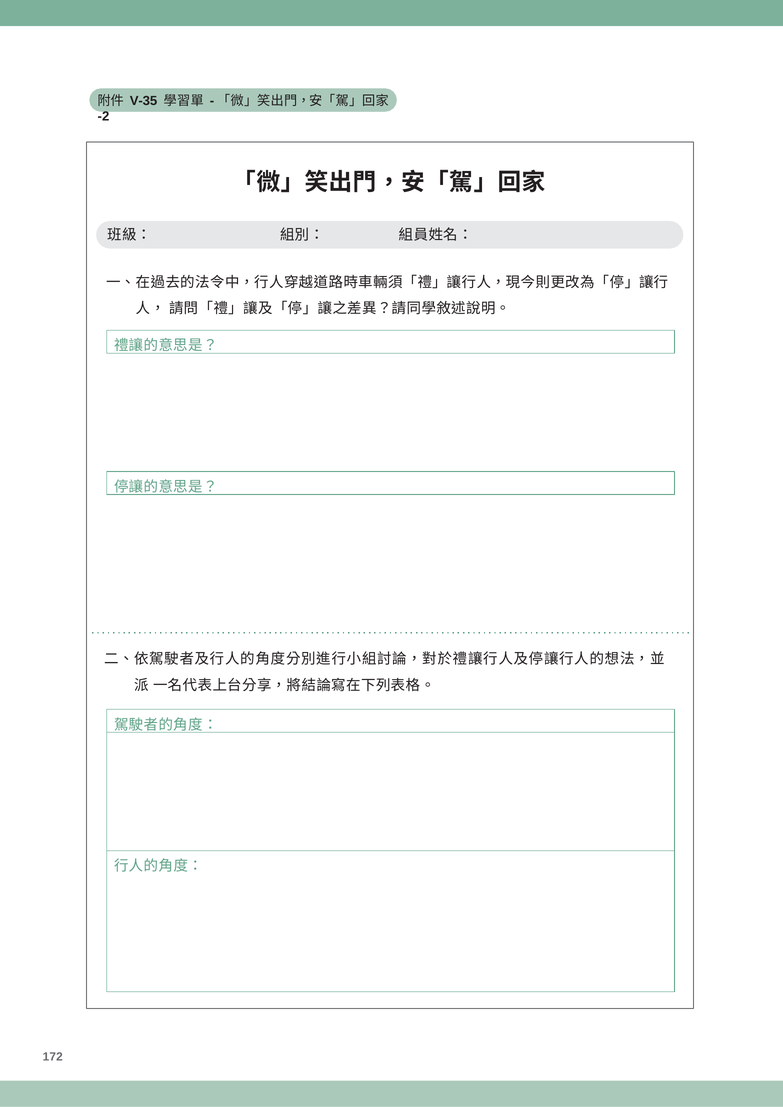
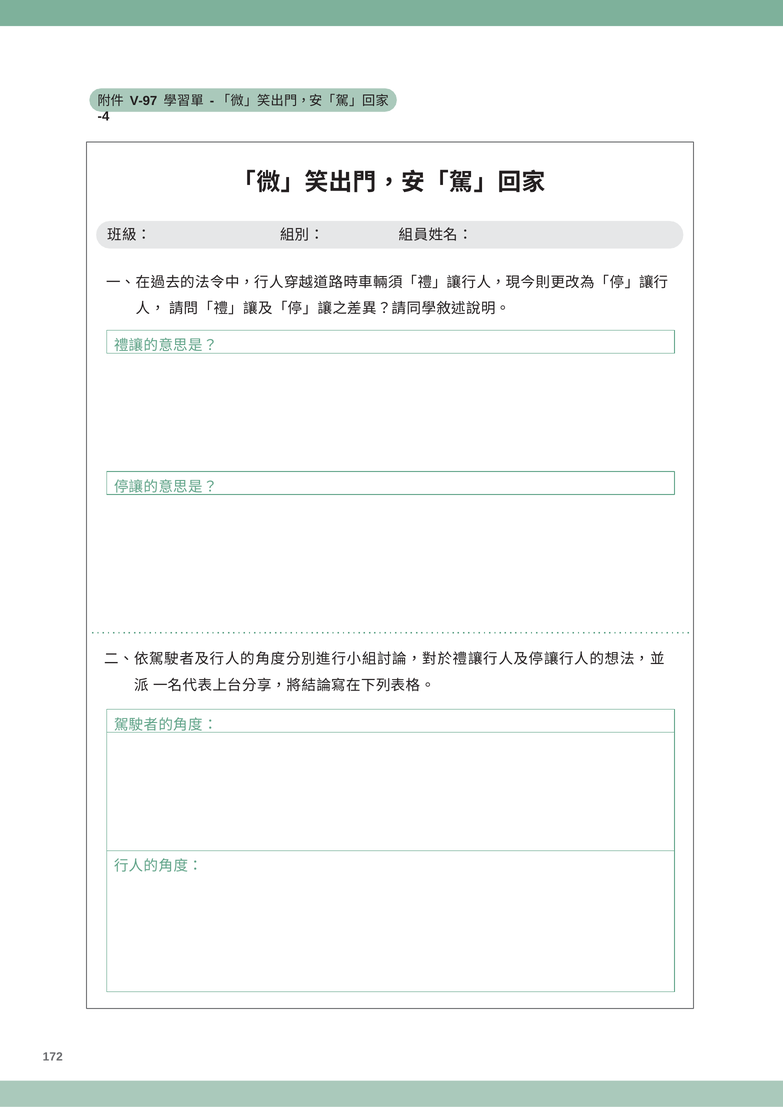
V-35: V-35 -> V-97 (144, 101)
-2: -2 -> -4 (103, 117)
